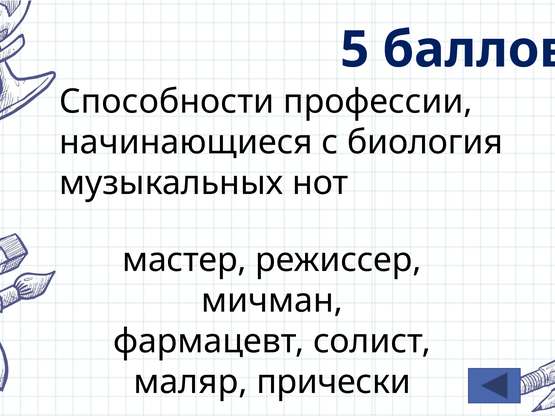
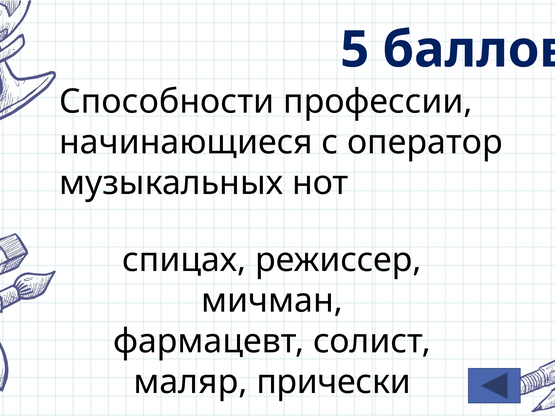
биология: биология -> оператор (425, 142)
мастер: мастер -> спицах (184, 260)
